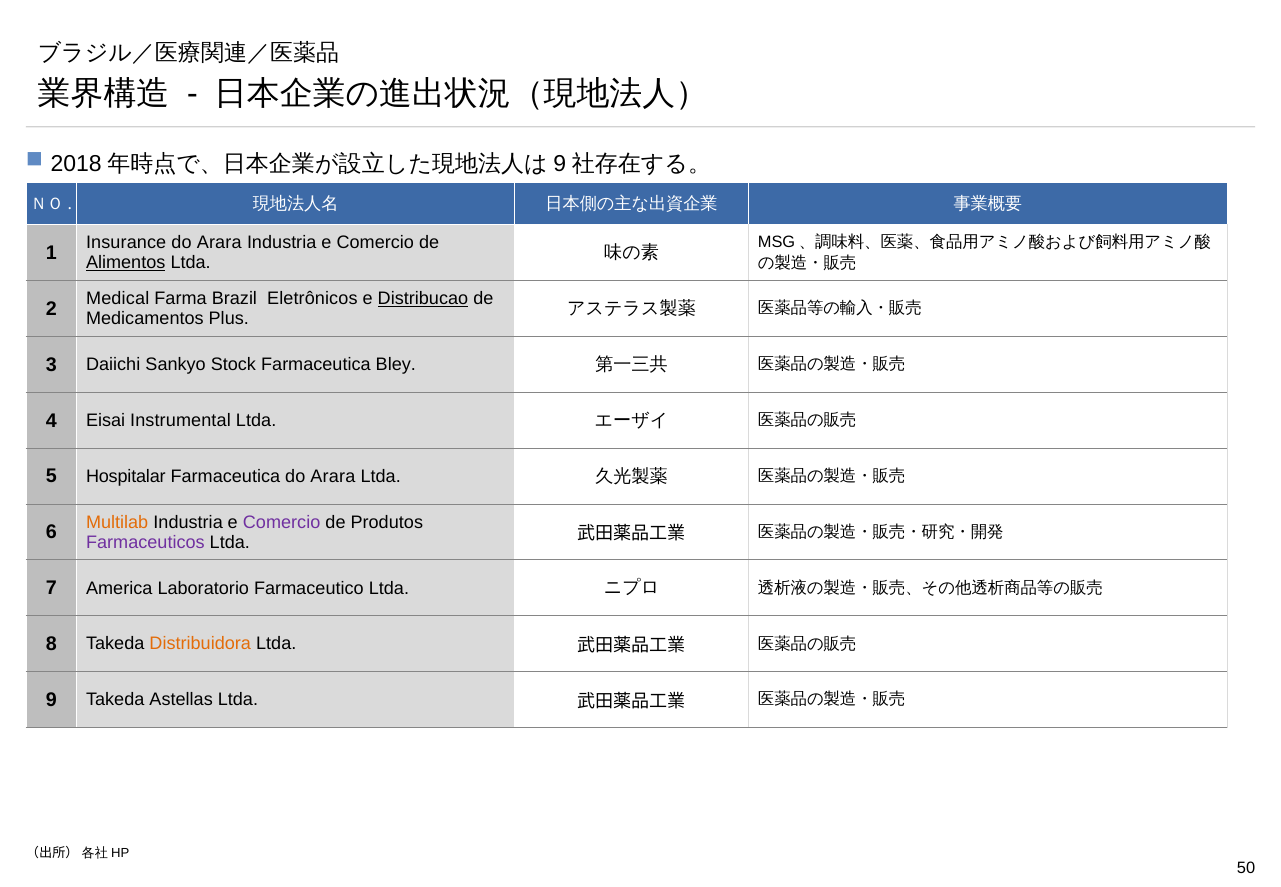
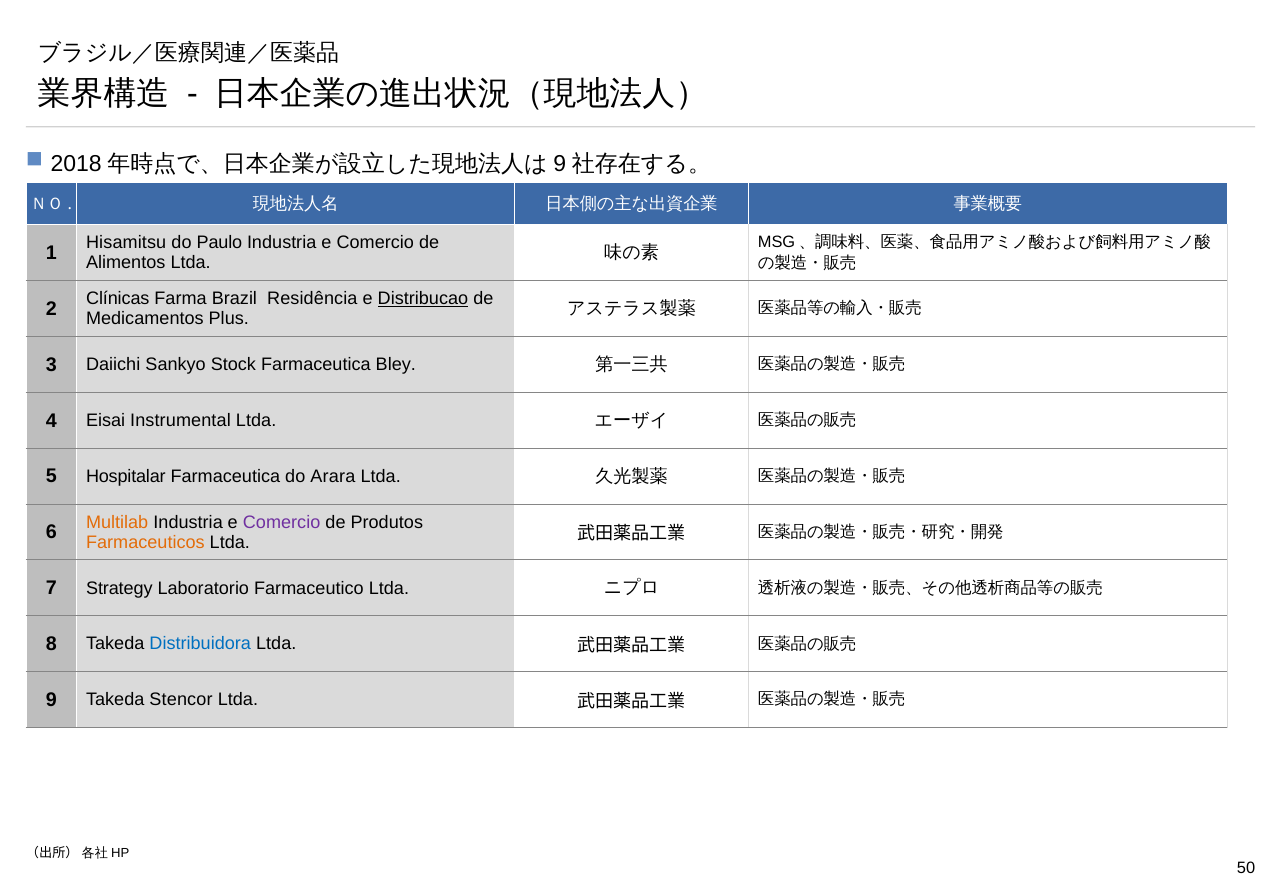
Insurance: Insurance -> Hisamitsu (126, 243)
Arara: Arara -> Paulo (219, 243)
Alimentos underline: present -> none (126, 263)
Medical: Medical -> Clínicas (118, 299)
Eletrônicos: Eletrônicos -> Residência (312, 299)
Farmaceuticos colour: purple -> orange (145, 542)
America: America -> Strategy (119, 588)
Distribuidora colour: orange -> blue (200, 644)
Astellas: Astellas -> Stencor (181, 700)
